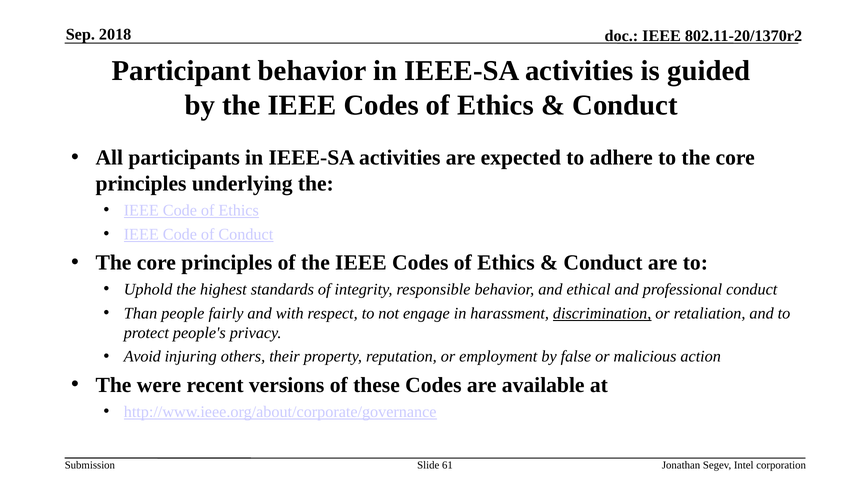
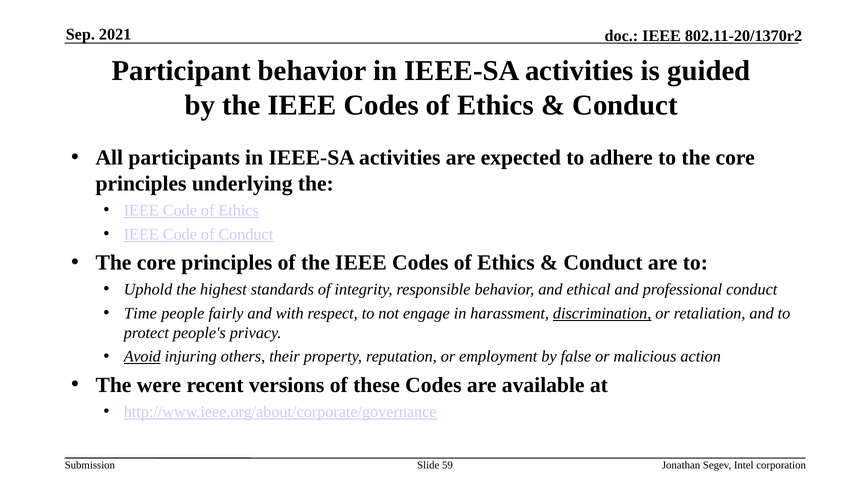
2018: 2018 -> 2021 (115, 34)
Than: Than -> Time (141, 314)
Avoid underline: none -> present (142, 357)
61: 61 -> 59 (447, 466)
